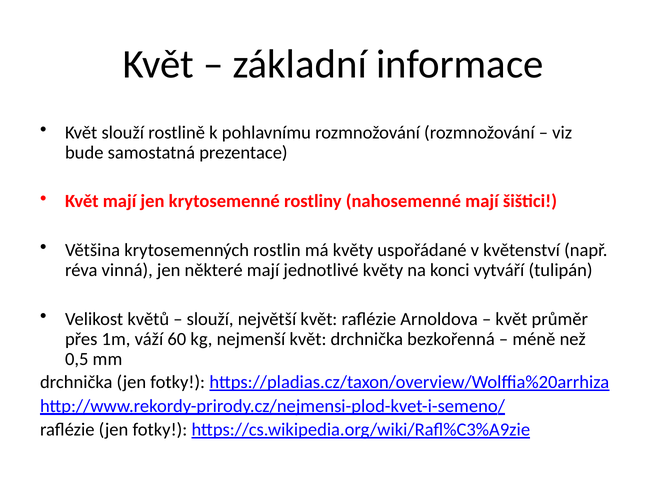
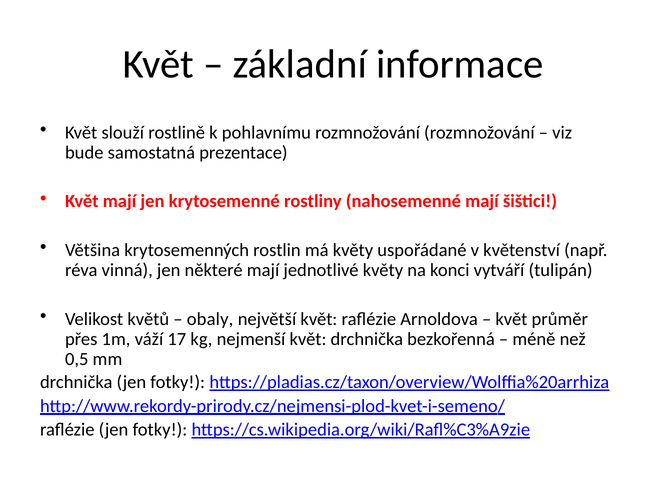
slouží: slouží -> obaly (210, 319)
60: 60 -> 17 (177, 339)
